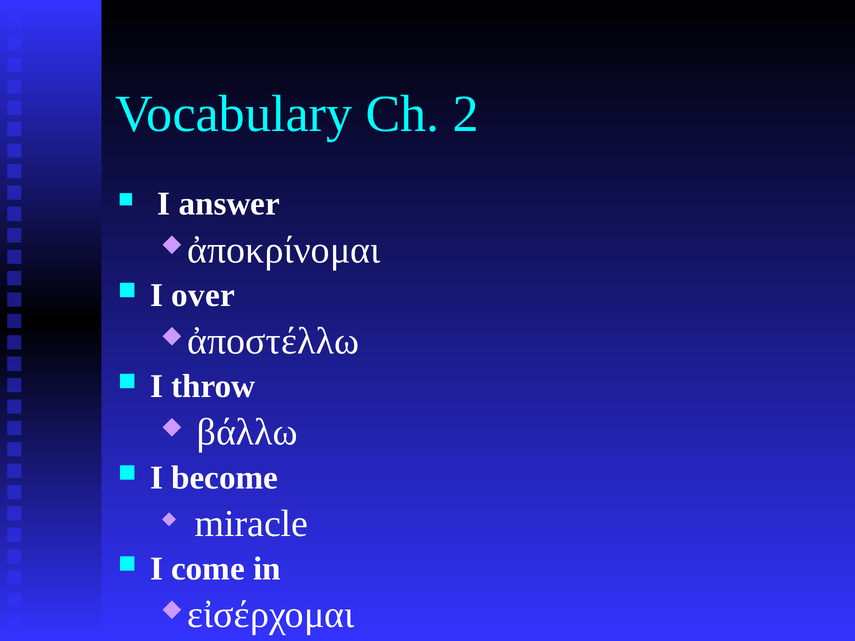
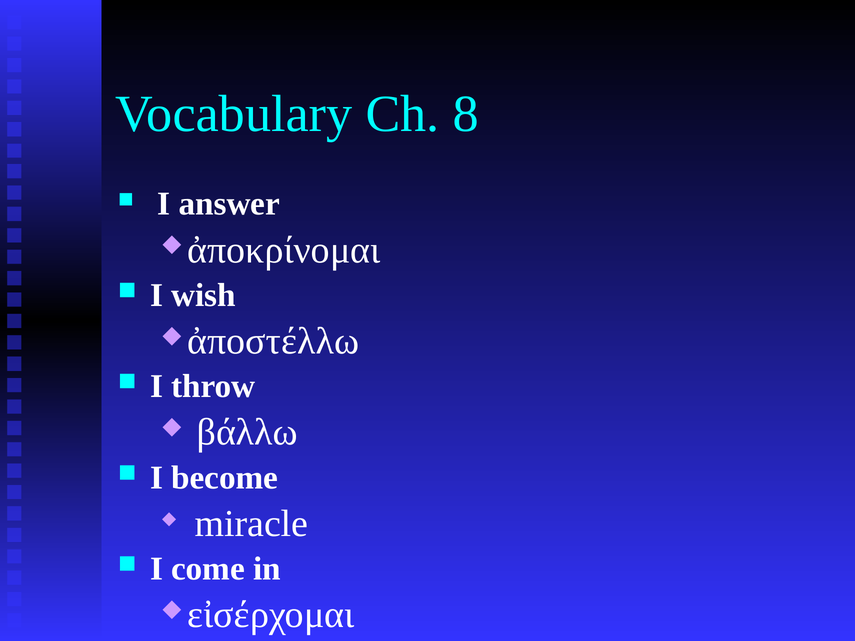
2: 2 -> 8 (466, 114)
over: over -> wish (203, 295)
